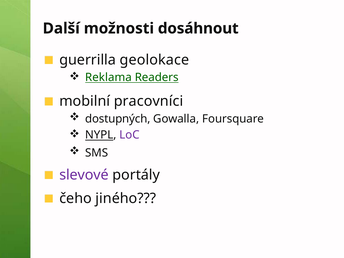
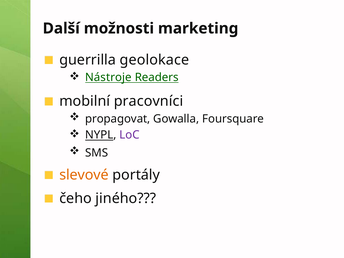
dosáhnout: dosáhnout -> marketing (198, 28)
Reklama: Reklama -> Nástroje (108, 77)
dostupných: dostupných -> propagovat (118, 119)
slevové colour: purple -> orange (84, 175)
